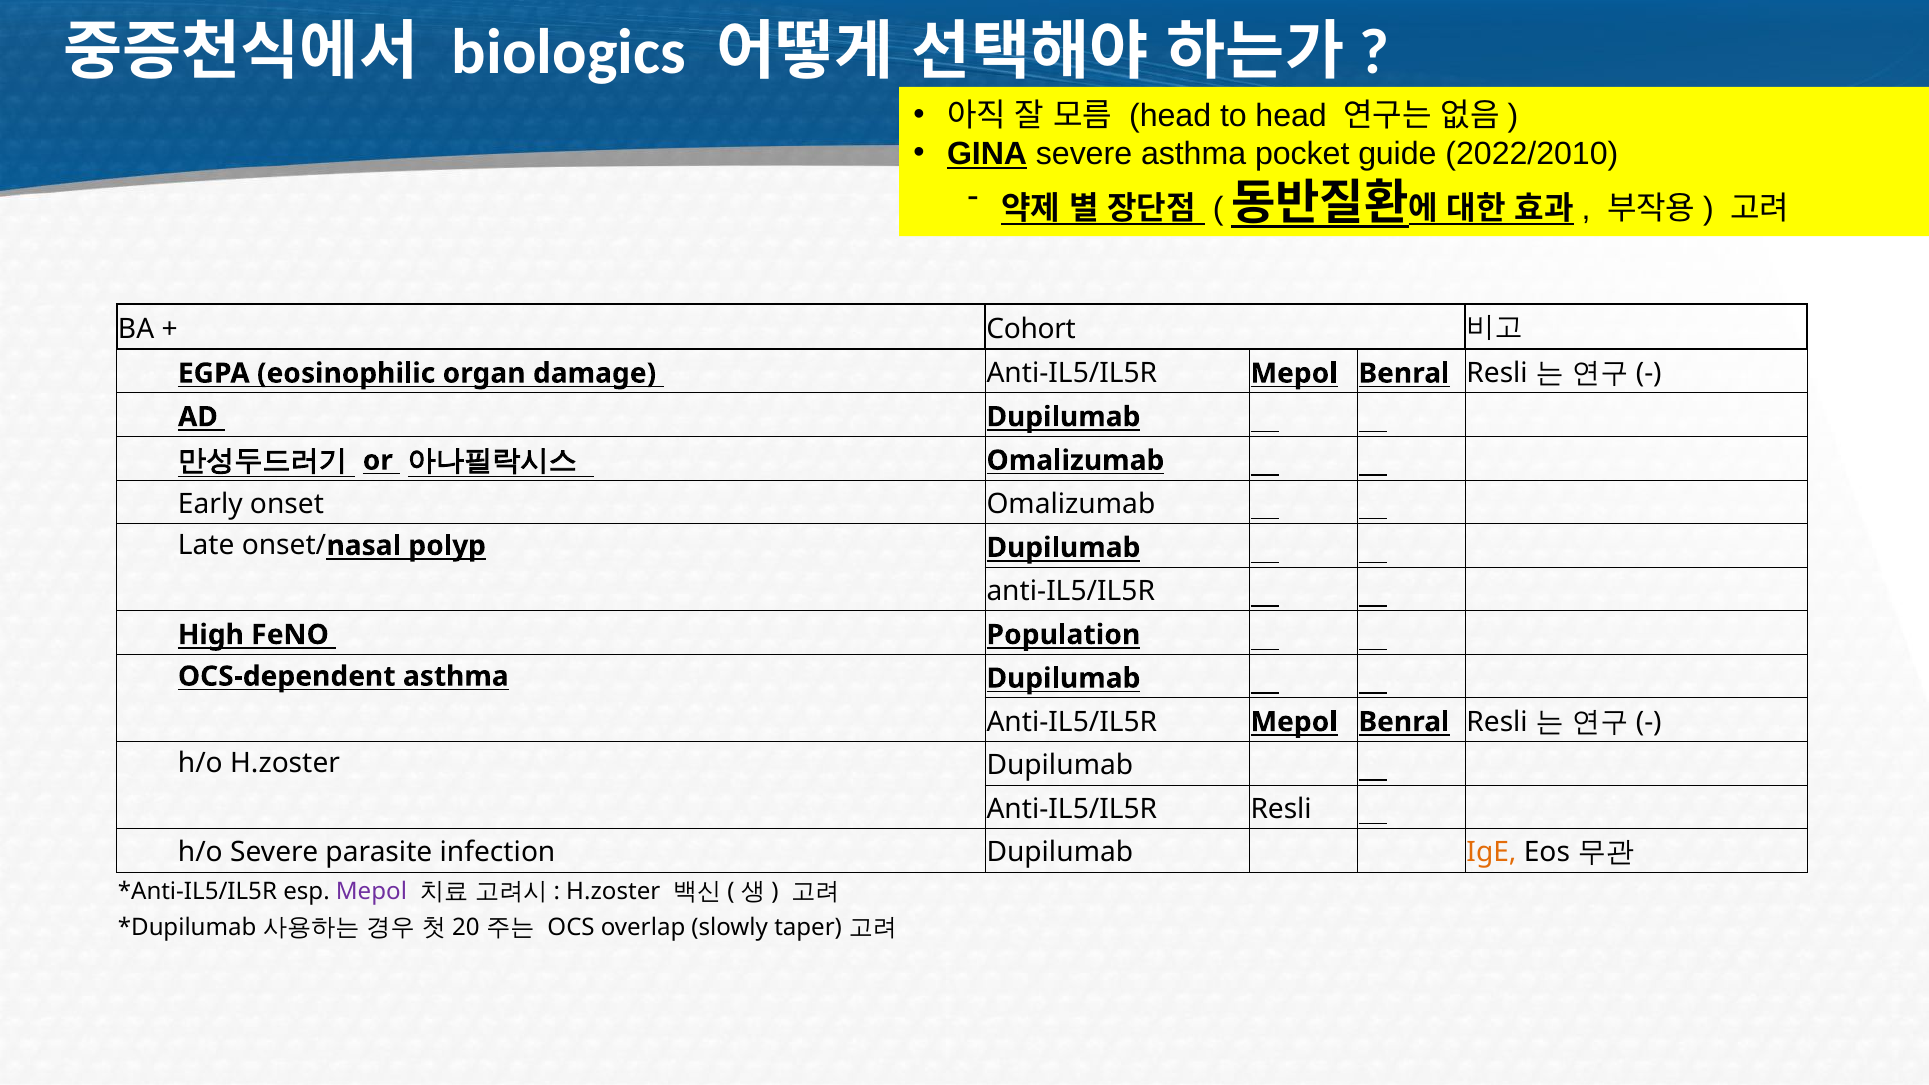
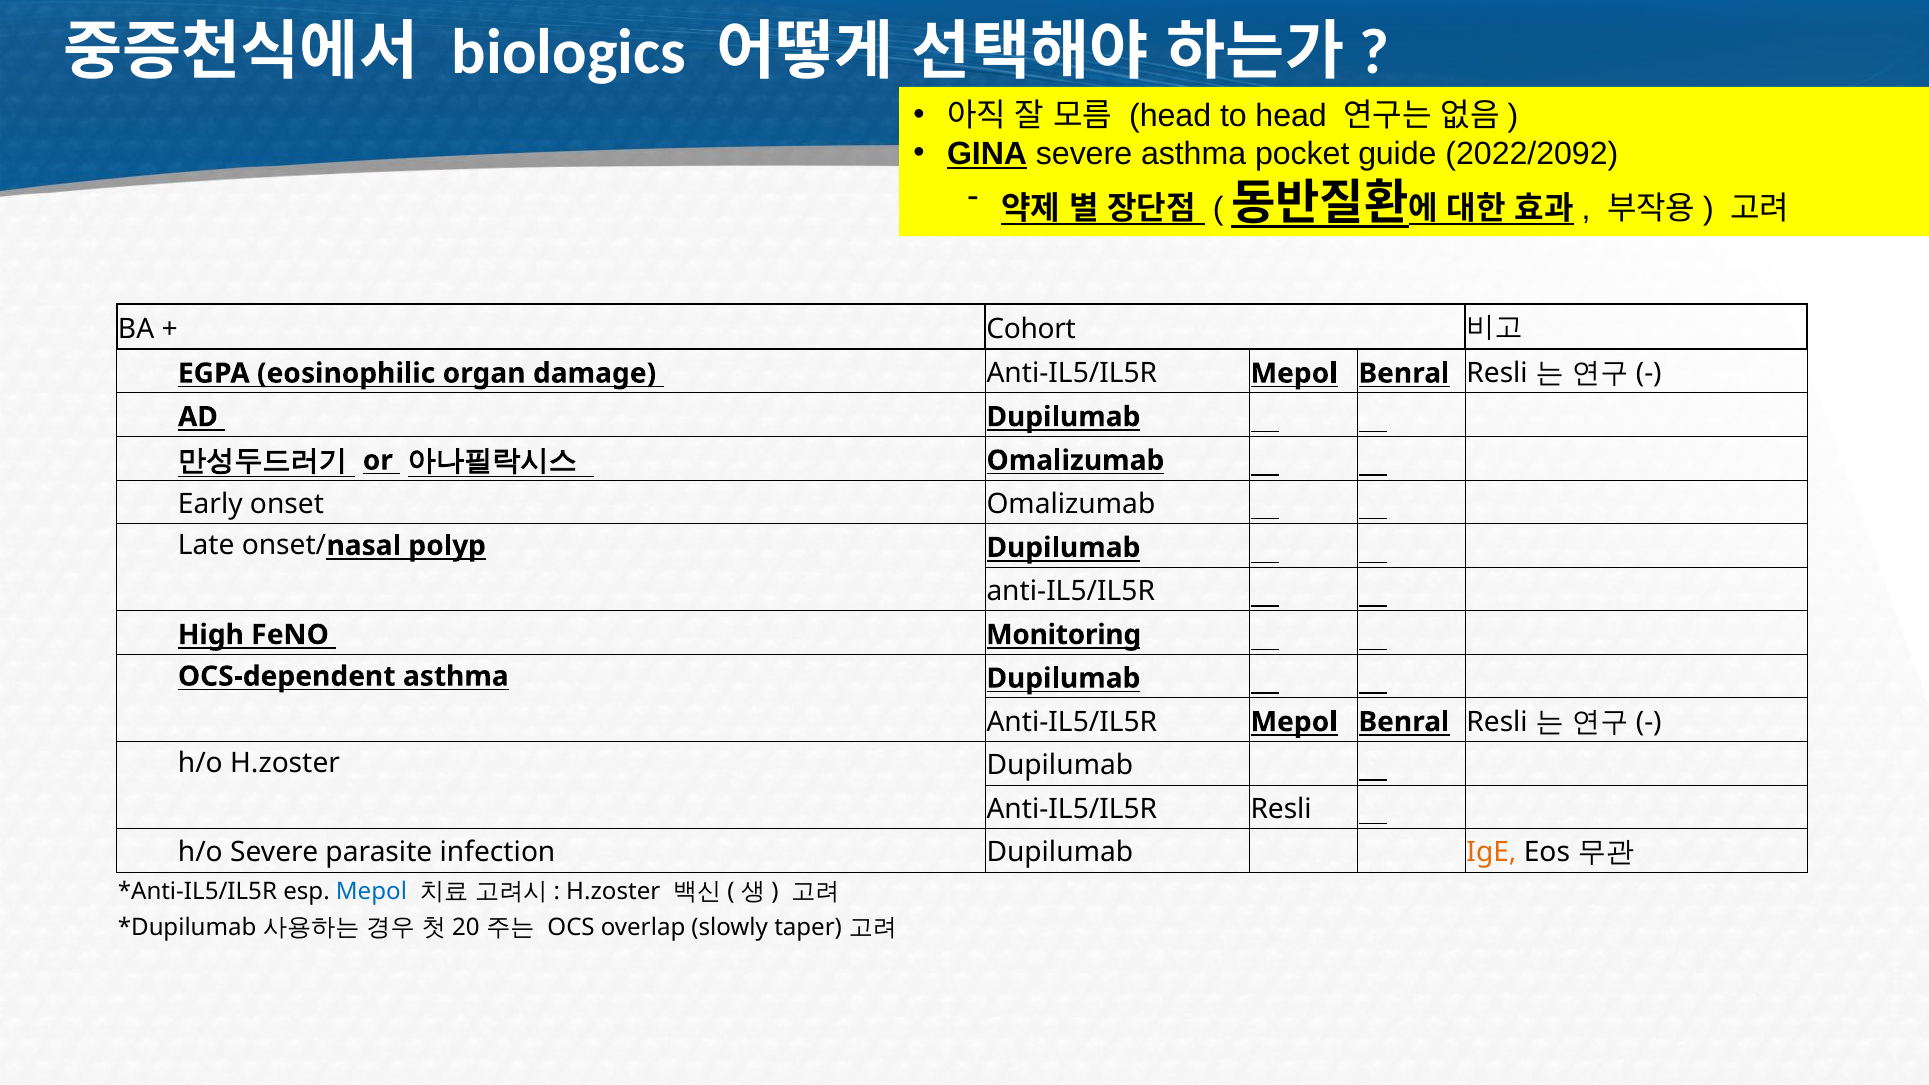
2022/2010: 2022/2010 -> 2022/2092 (1532, 154)
Population: Population -> Monitoring (1064, 635)
Mepol colour: purple -> blue (371, 892)
